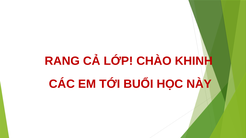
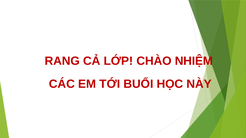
KHINH: KHINH -> NHIỆM (194, 61)
